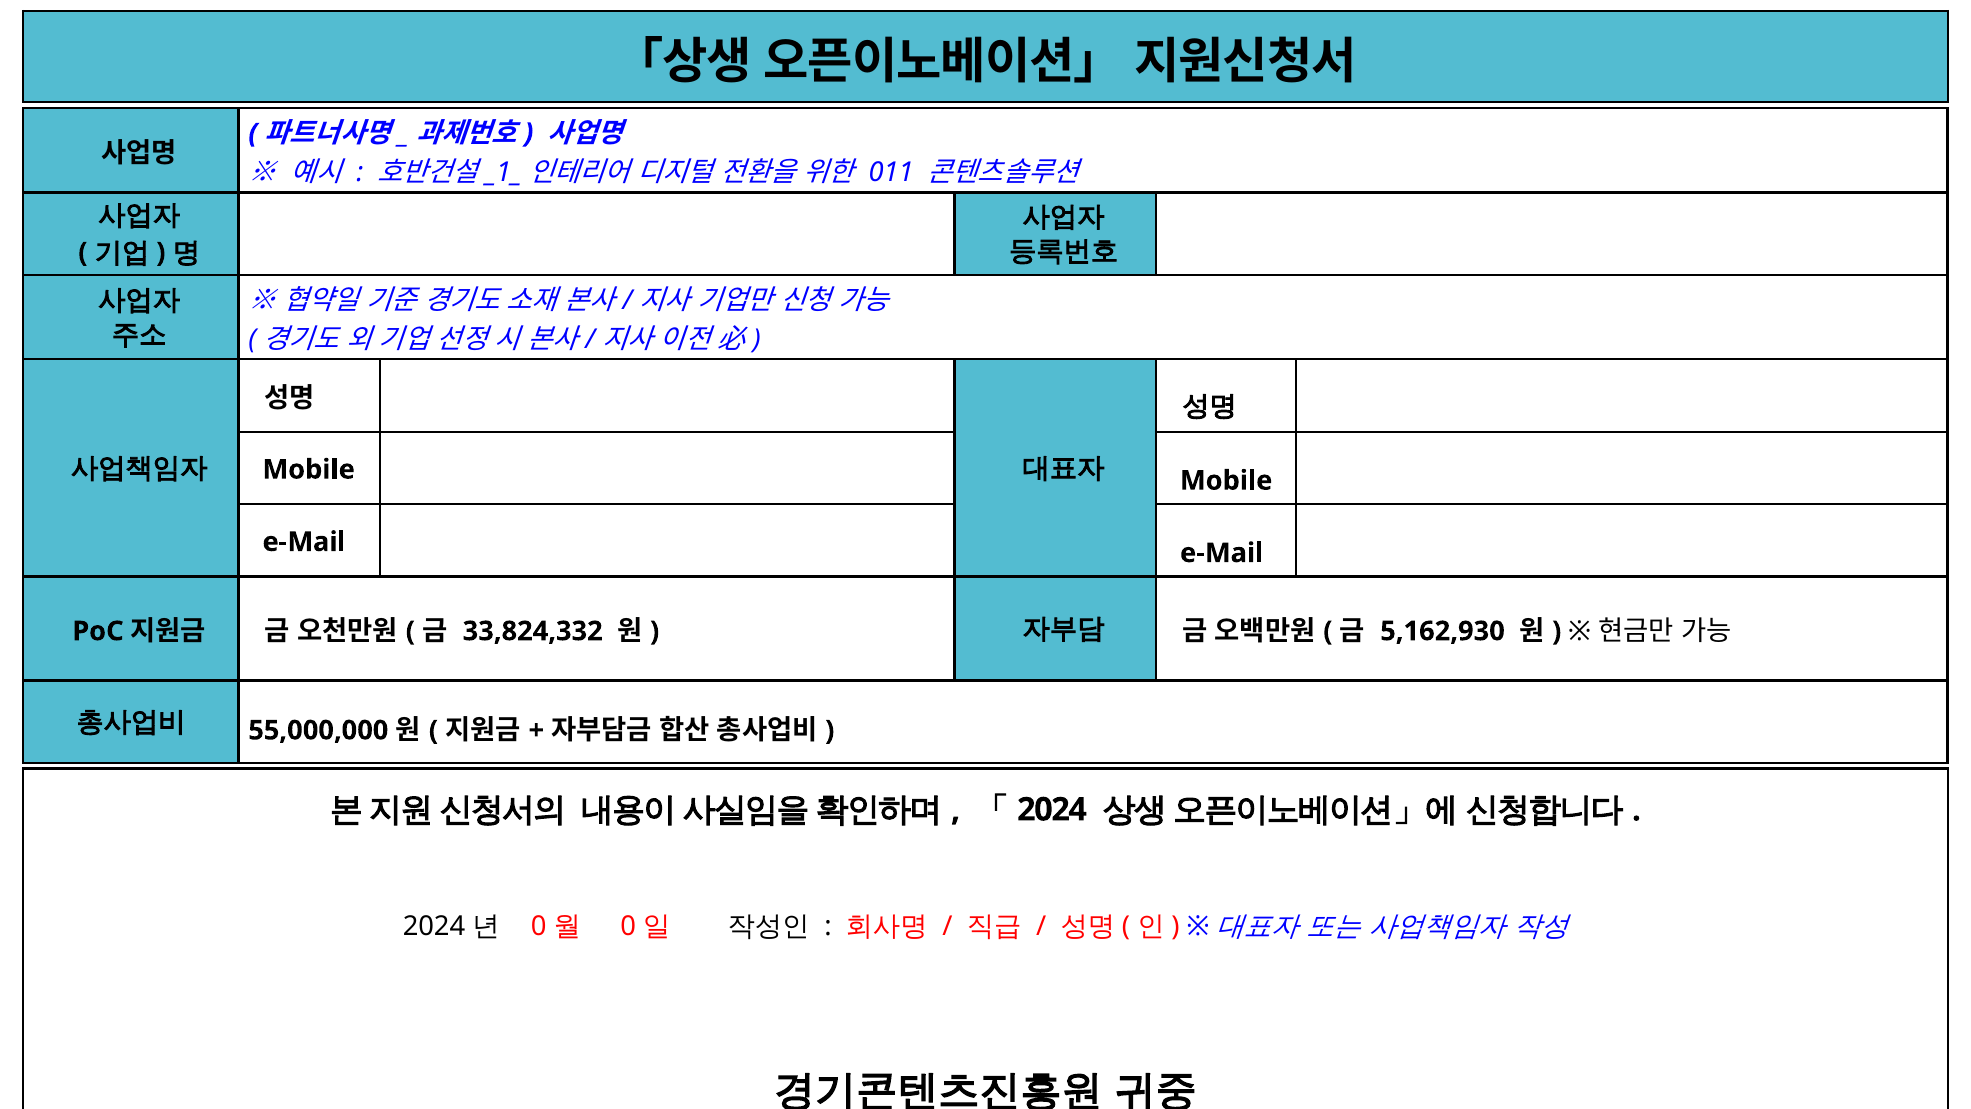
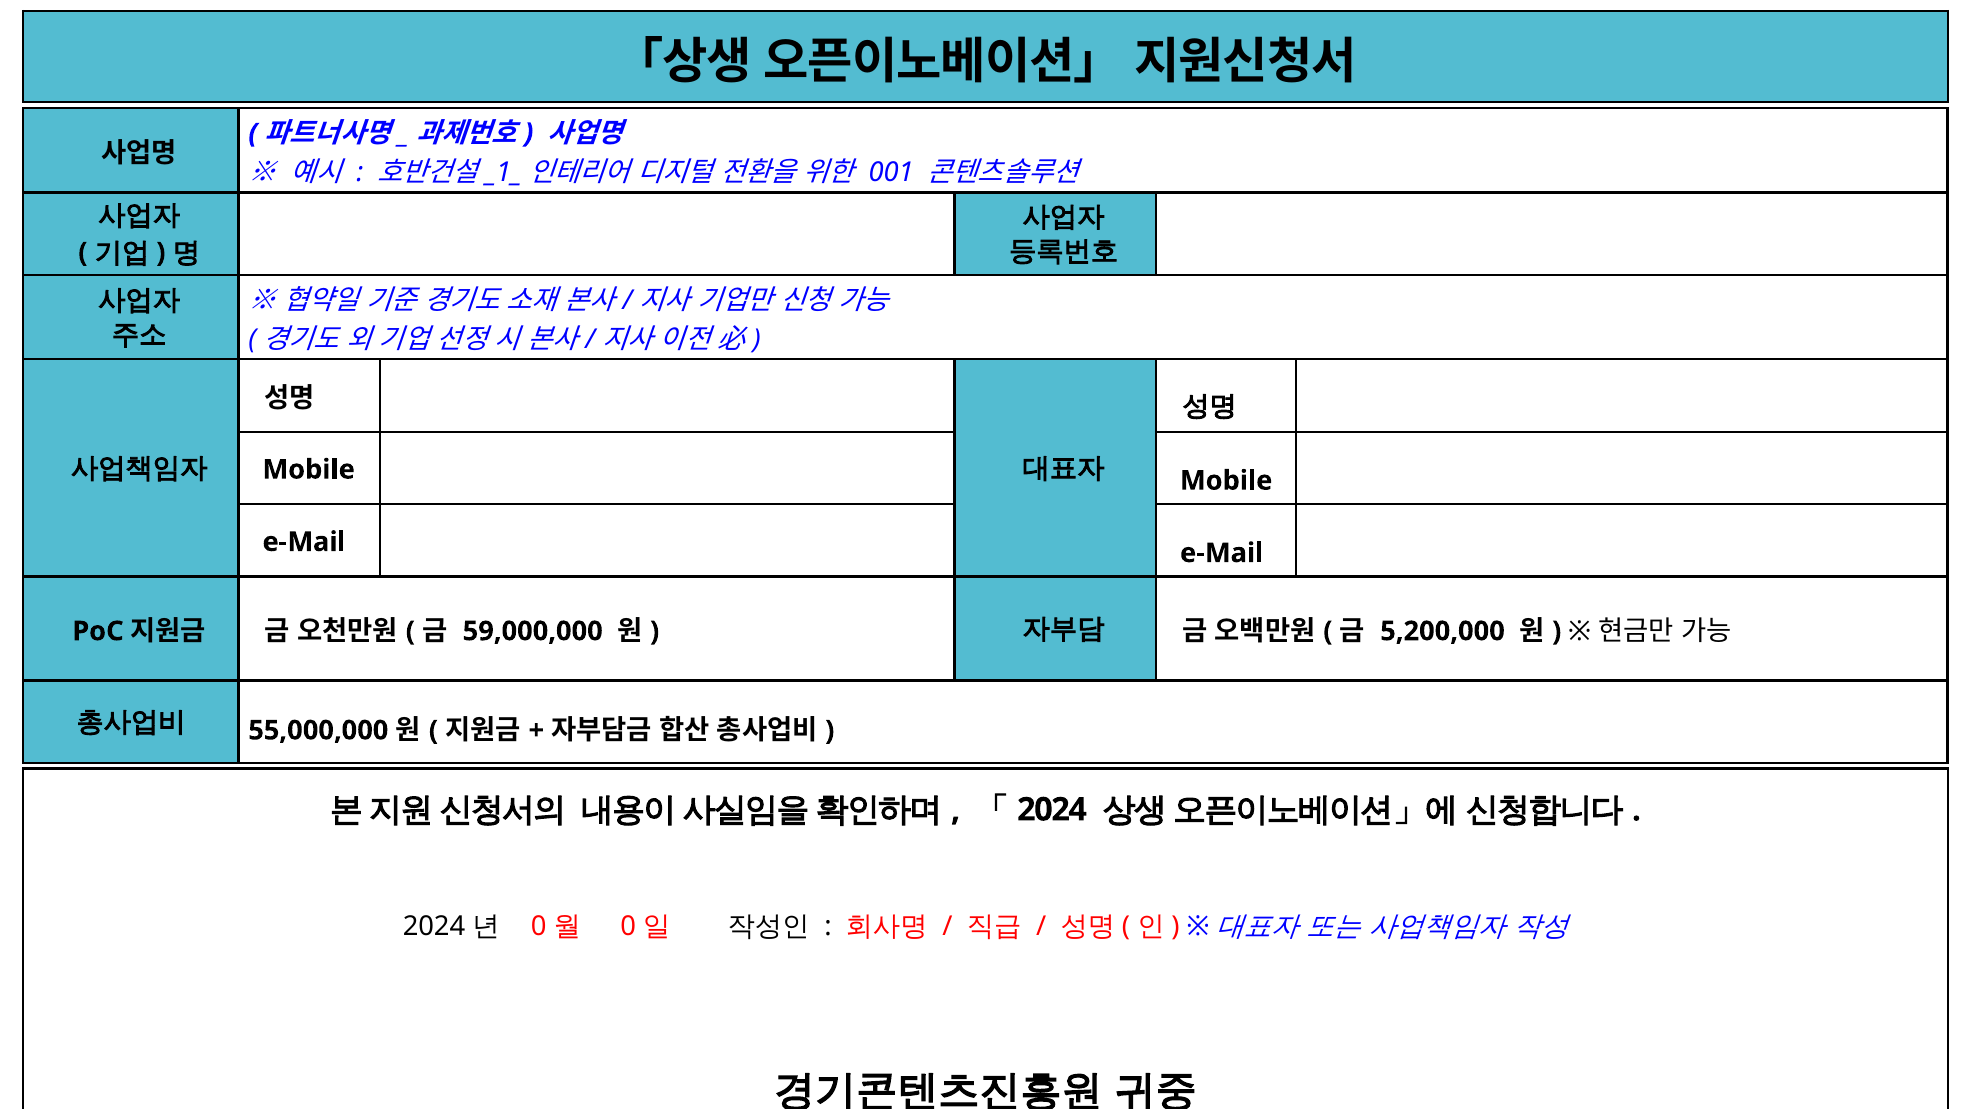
011: 011 -> 001 (891, 173)
33,824,332: 33,824,332 -> 59,000,000 (533, 631)
5,162,930: 5,162,930 -> 5,200,000 (1443, 631)
